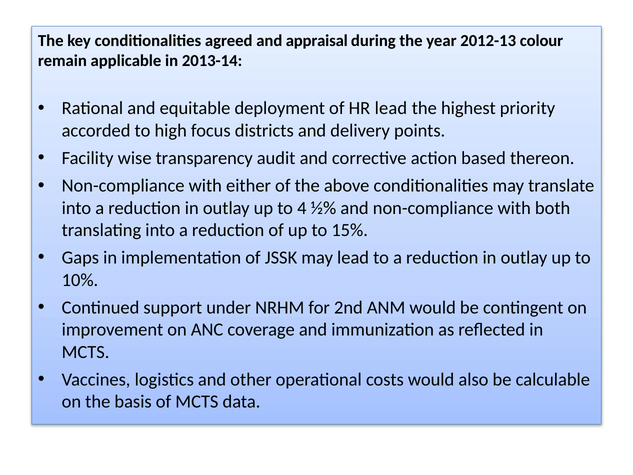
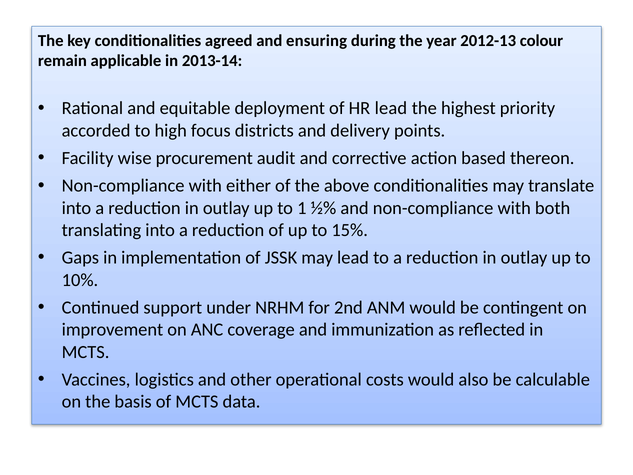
appraisal: appraisal -> ensuring (317, 41)
transparency: transparency -> procurement (204, 158)
4: 4 -> 1 (302, 208)
